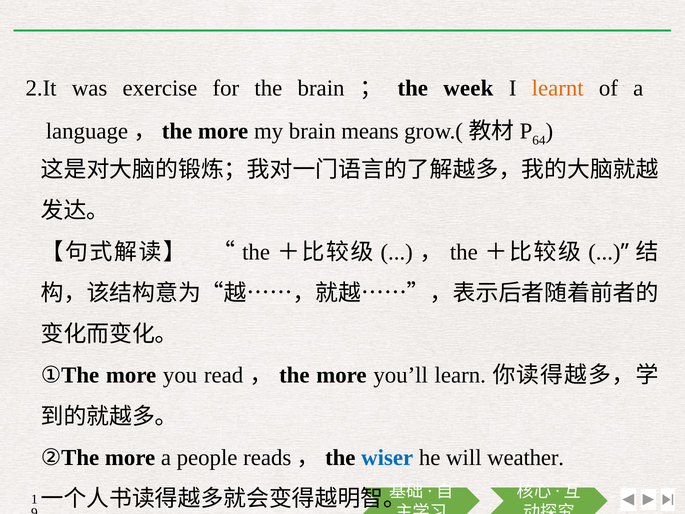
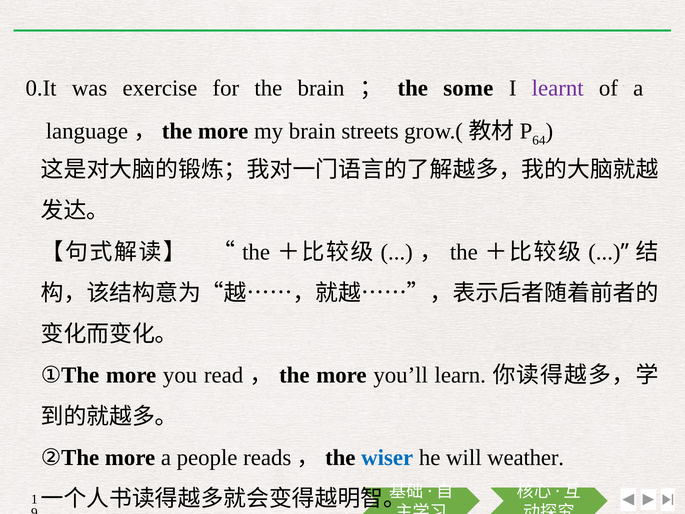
2.It: 2.It -> 0.It (41, 88)
week: week -> some (468, 88)
learnt colour: orange -> purple (558, 88)
means: means -> streets (370, 131)
